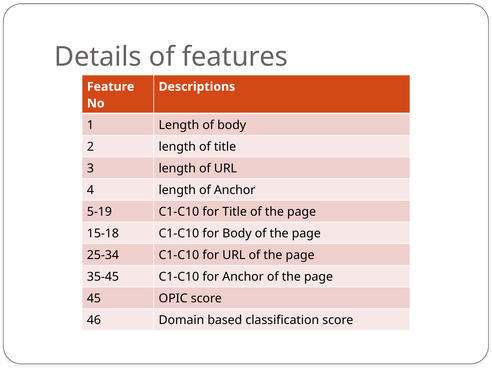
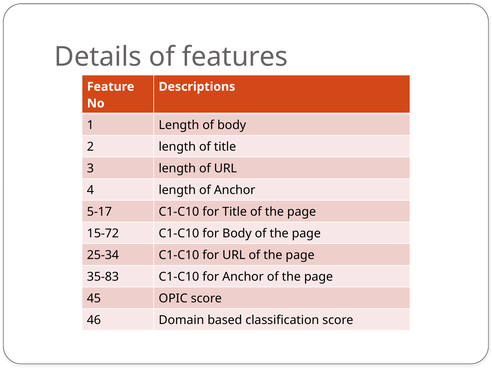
5-19: 5-19 -> 5-17 (99, 212)
15-18: 15-18 -> 15-72 (103, 233)
35-45: 35-45 -> 35-83 (103, 277)
